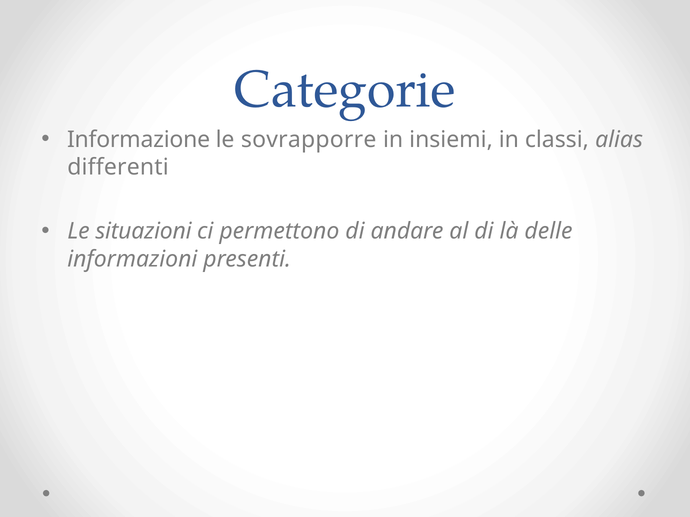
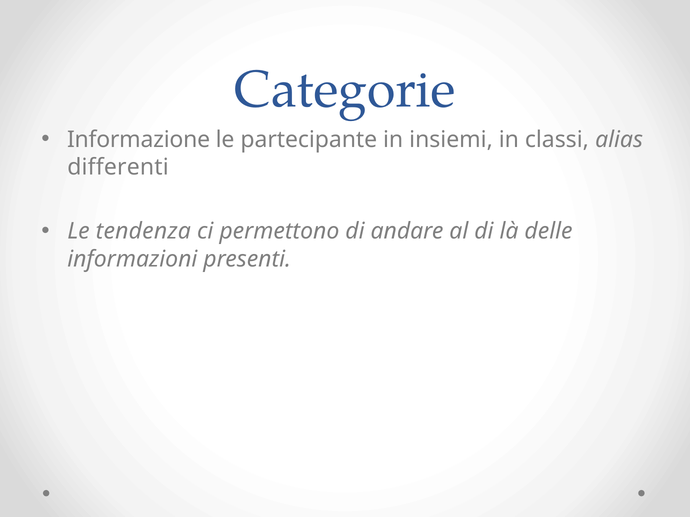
sovrapporre: sovrapporre -> partecipante (309, 140)
situazioni: situazioni -> tendenza (143, 232)
